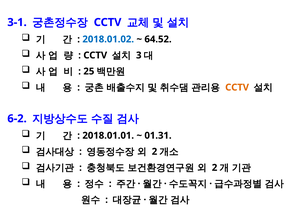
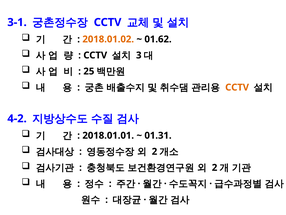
2018.01.02 colour: blue -> orange (108, 39)
64.52: 64.52 -> 01.62 (158, 39)
6-2: 6-2 -> 4-2 (17, 118)
